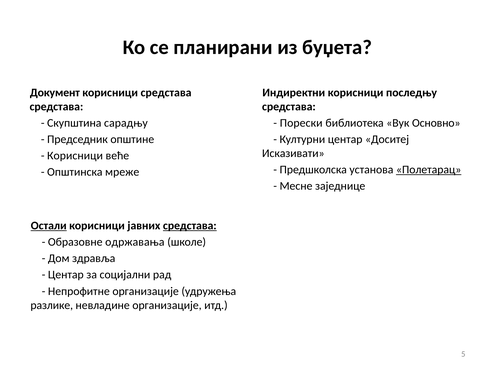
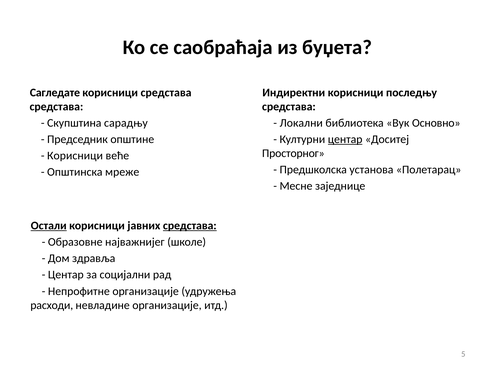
планирани: планирани -> саобраћаја (223, 47)
Документ: Документ -> Сагледате (55, 93)
Порески: Порески -> Локални (301, 123)
центар underline: none -> present (345, 139)
Исказивати: Исказивати -> Просторног (293, 153)
Полетарац underline: present -> none (429, 170)
одржавања: одржавања -> најважнијег (135, 242)
разлике: разлике -> расходи (52, 305)
